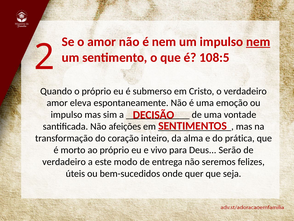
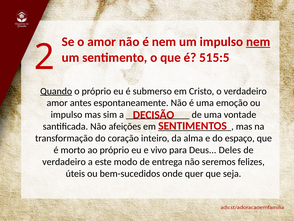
108:5: 108:5 -> 515:5 (214, 57)
Quando underline: none -> present (56, 91)
eleva: eleva -> antes (81, 103)
prática: prática -> espaço (240, 138)
Serão: Serão -> Deles (230, 150)
